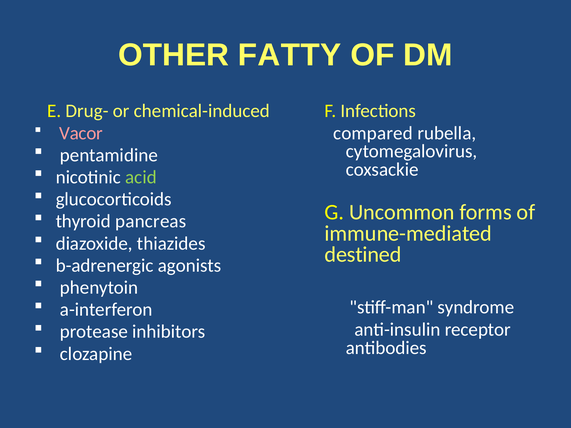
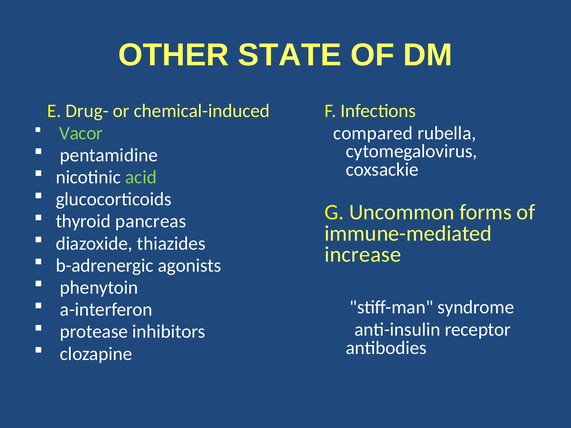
FATTY: FATTY -> STATE (290, 55)
Vacor colour: pink -> light green (81, 133)
destined: destined -> increase (363, 255)
